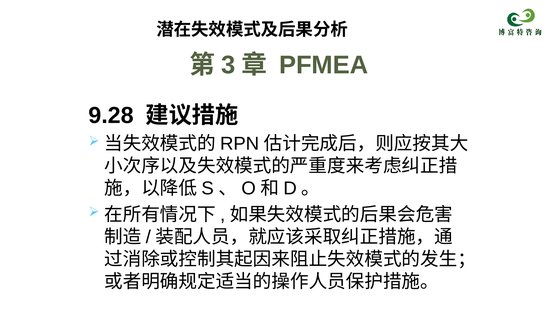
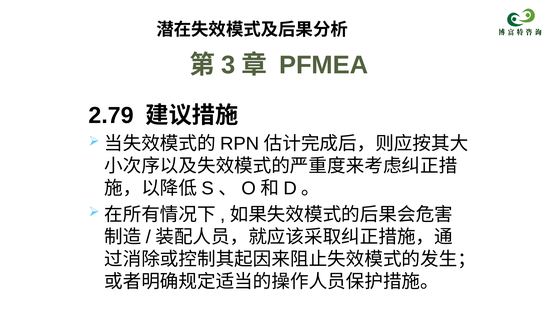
9.28: 9.28 -> 2.79 (111, 115)
